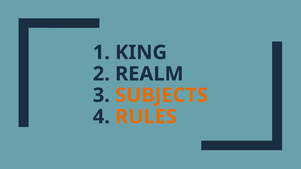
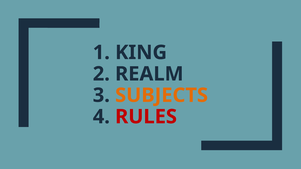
RULES colour: orange -> red (146, 117)
